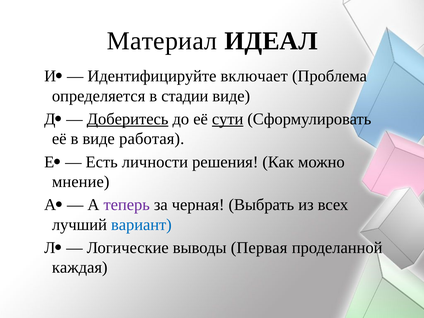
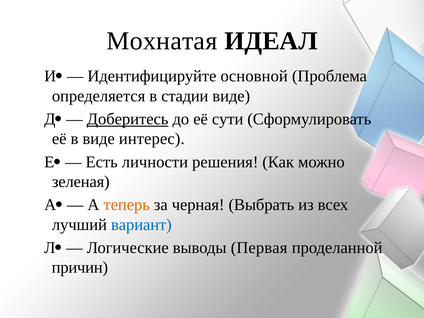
Материал: Материал -> Мохнатая (162, 41)
включает: включает -> основной (254, 76)
сути underline: present -> none (228, 119)
работая: работая -> интерес (152, 139)
мнение: мнение -> зеленая (81, 182)
теперь colour: purple -> orange (127, 205)
каждая: каждая -> причин (80, 268)
